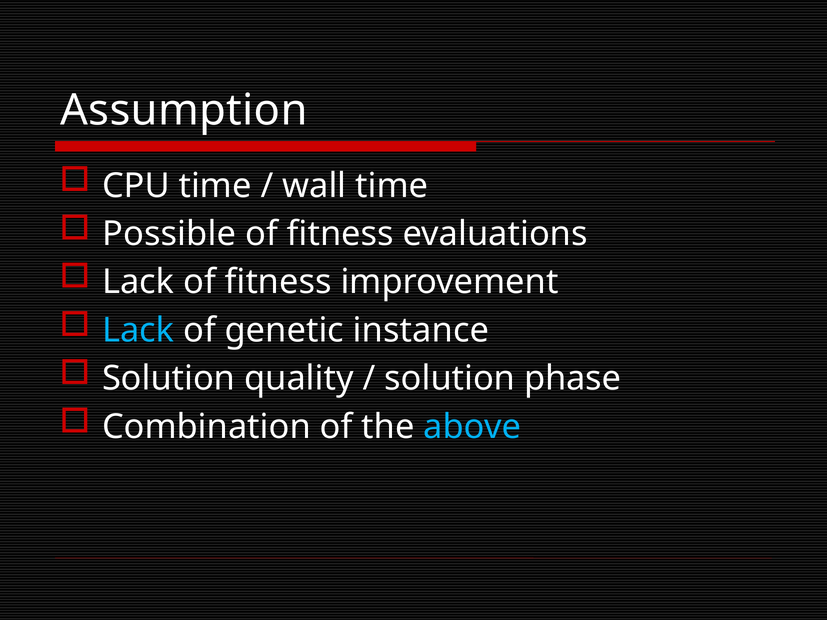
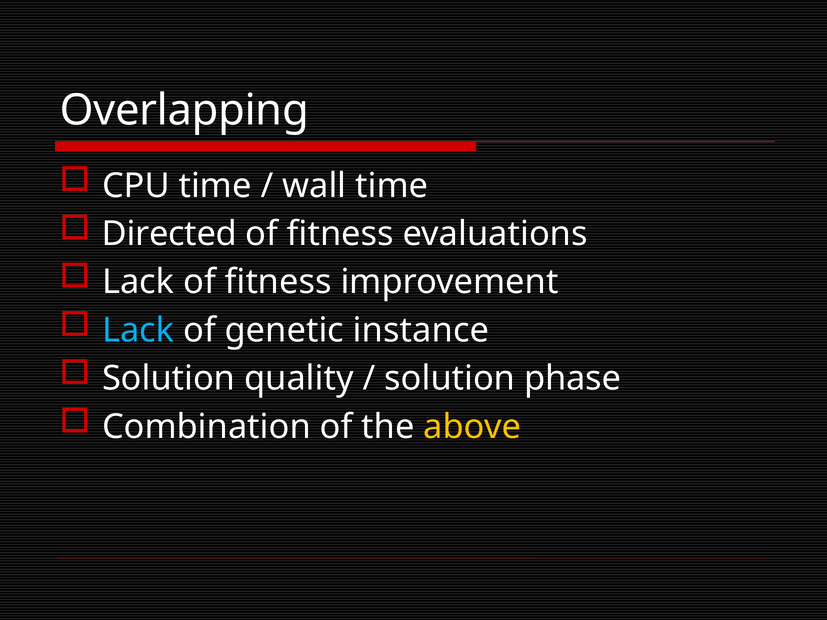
Assumption: Assumption -> Overlapping (184, 110)
Possible: Possible -> Directed (169, 234)
above colour: light blue -> yellow (472, 427)
